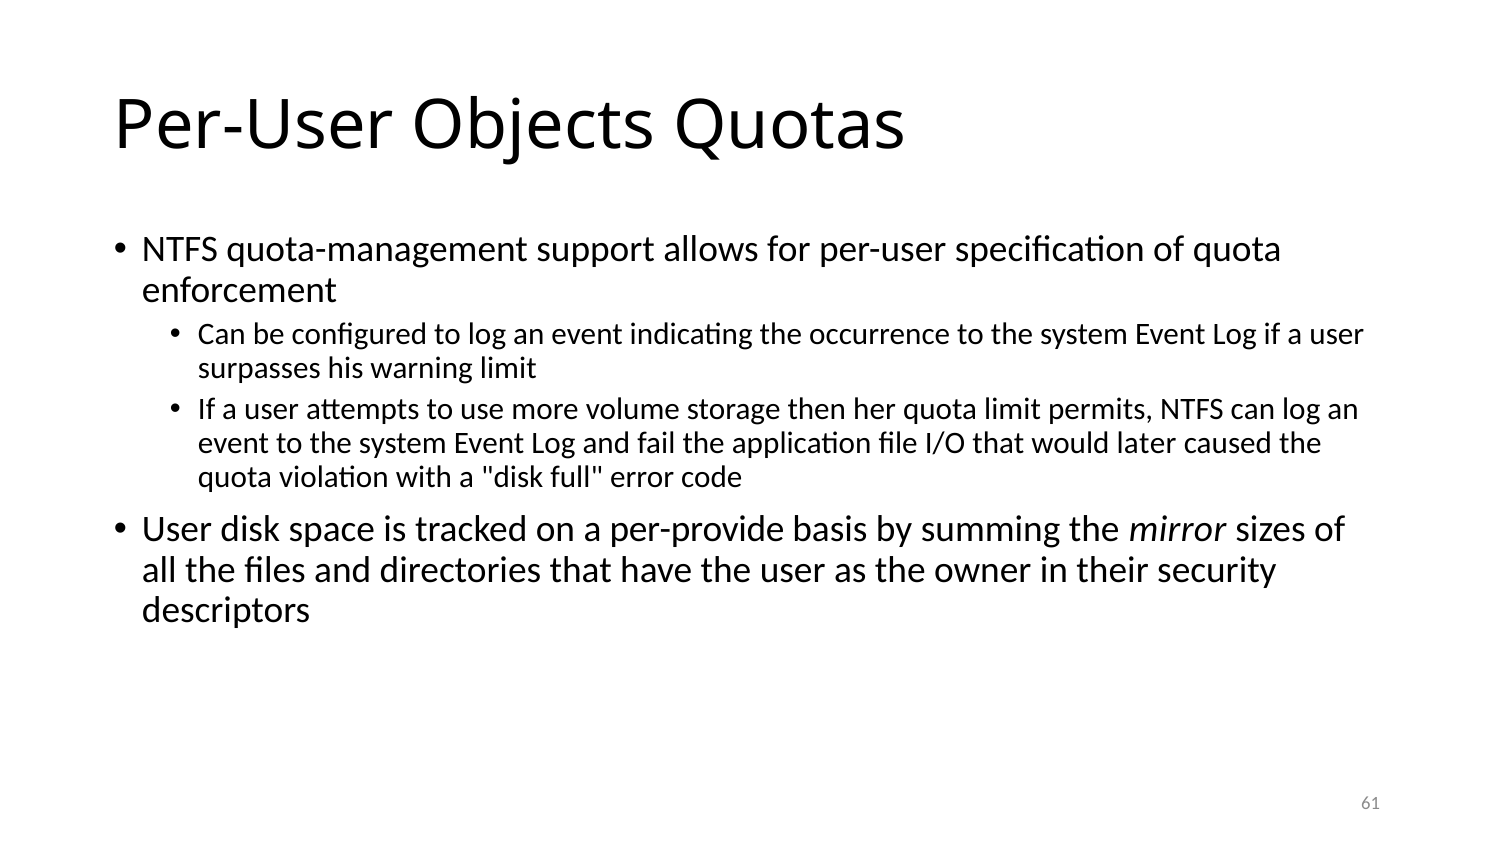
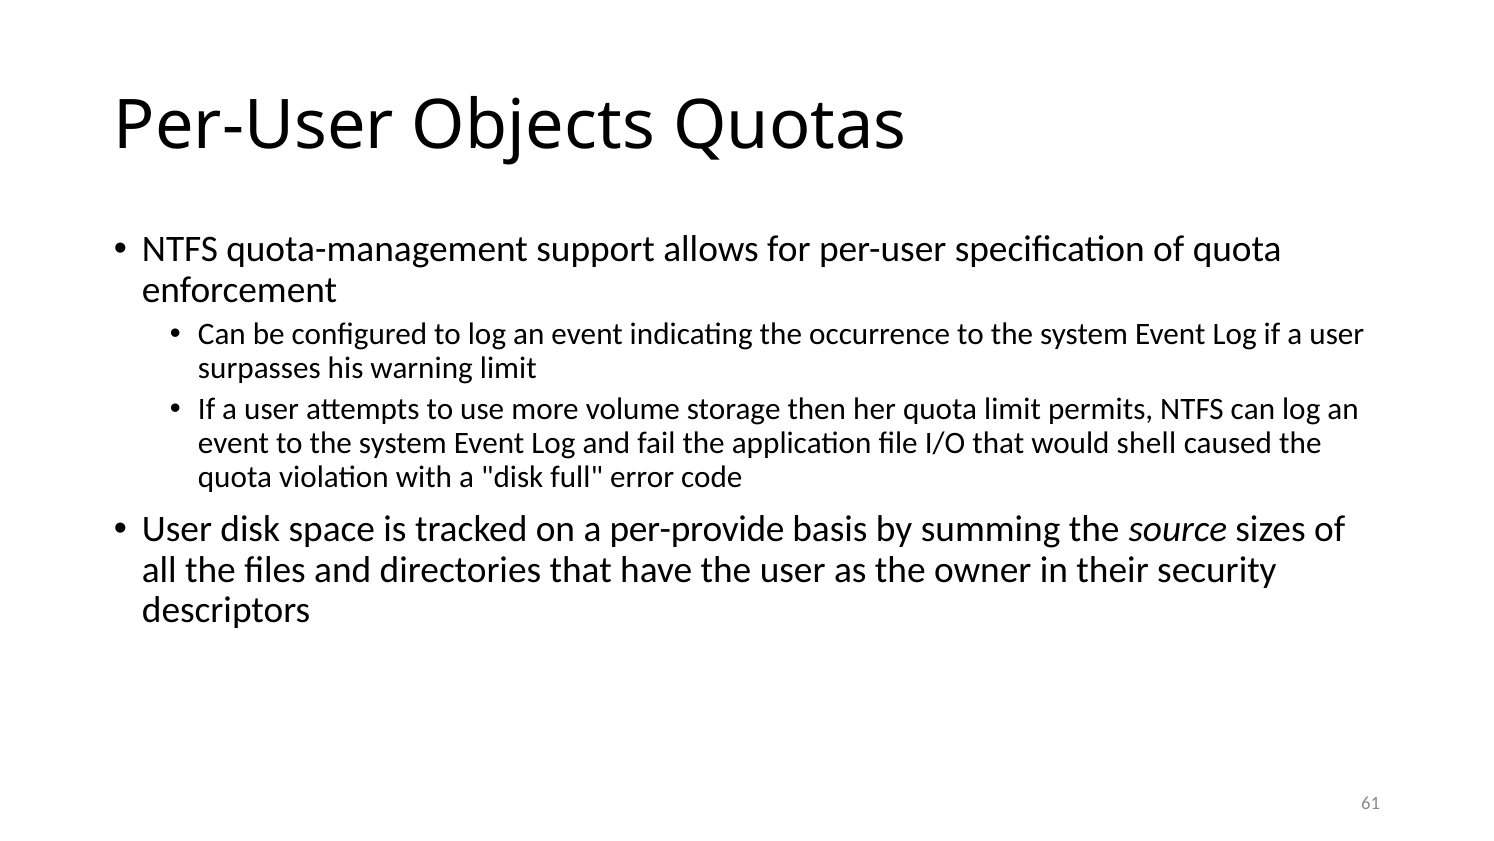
later: later -> shell (1146, 443)
mirror: mirror -> source (1178, 529)
